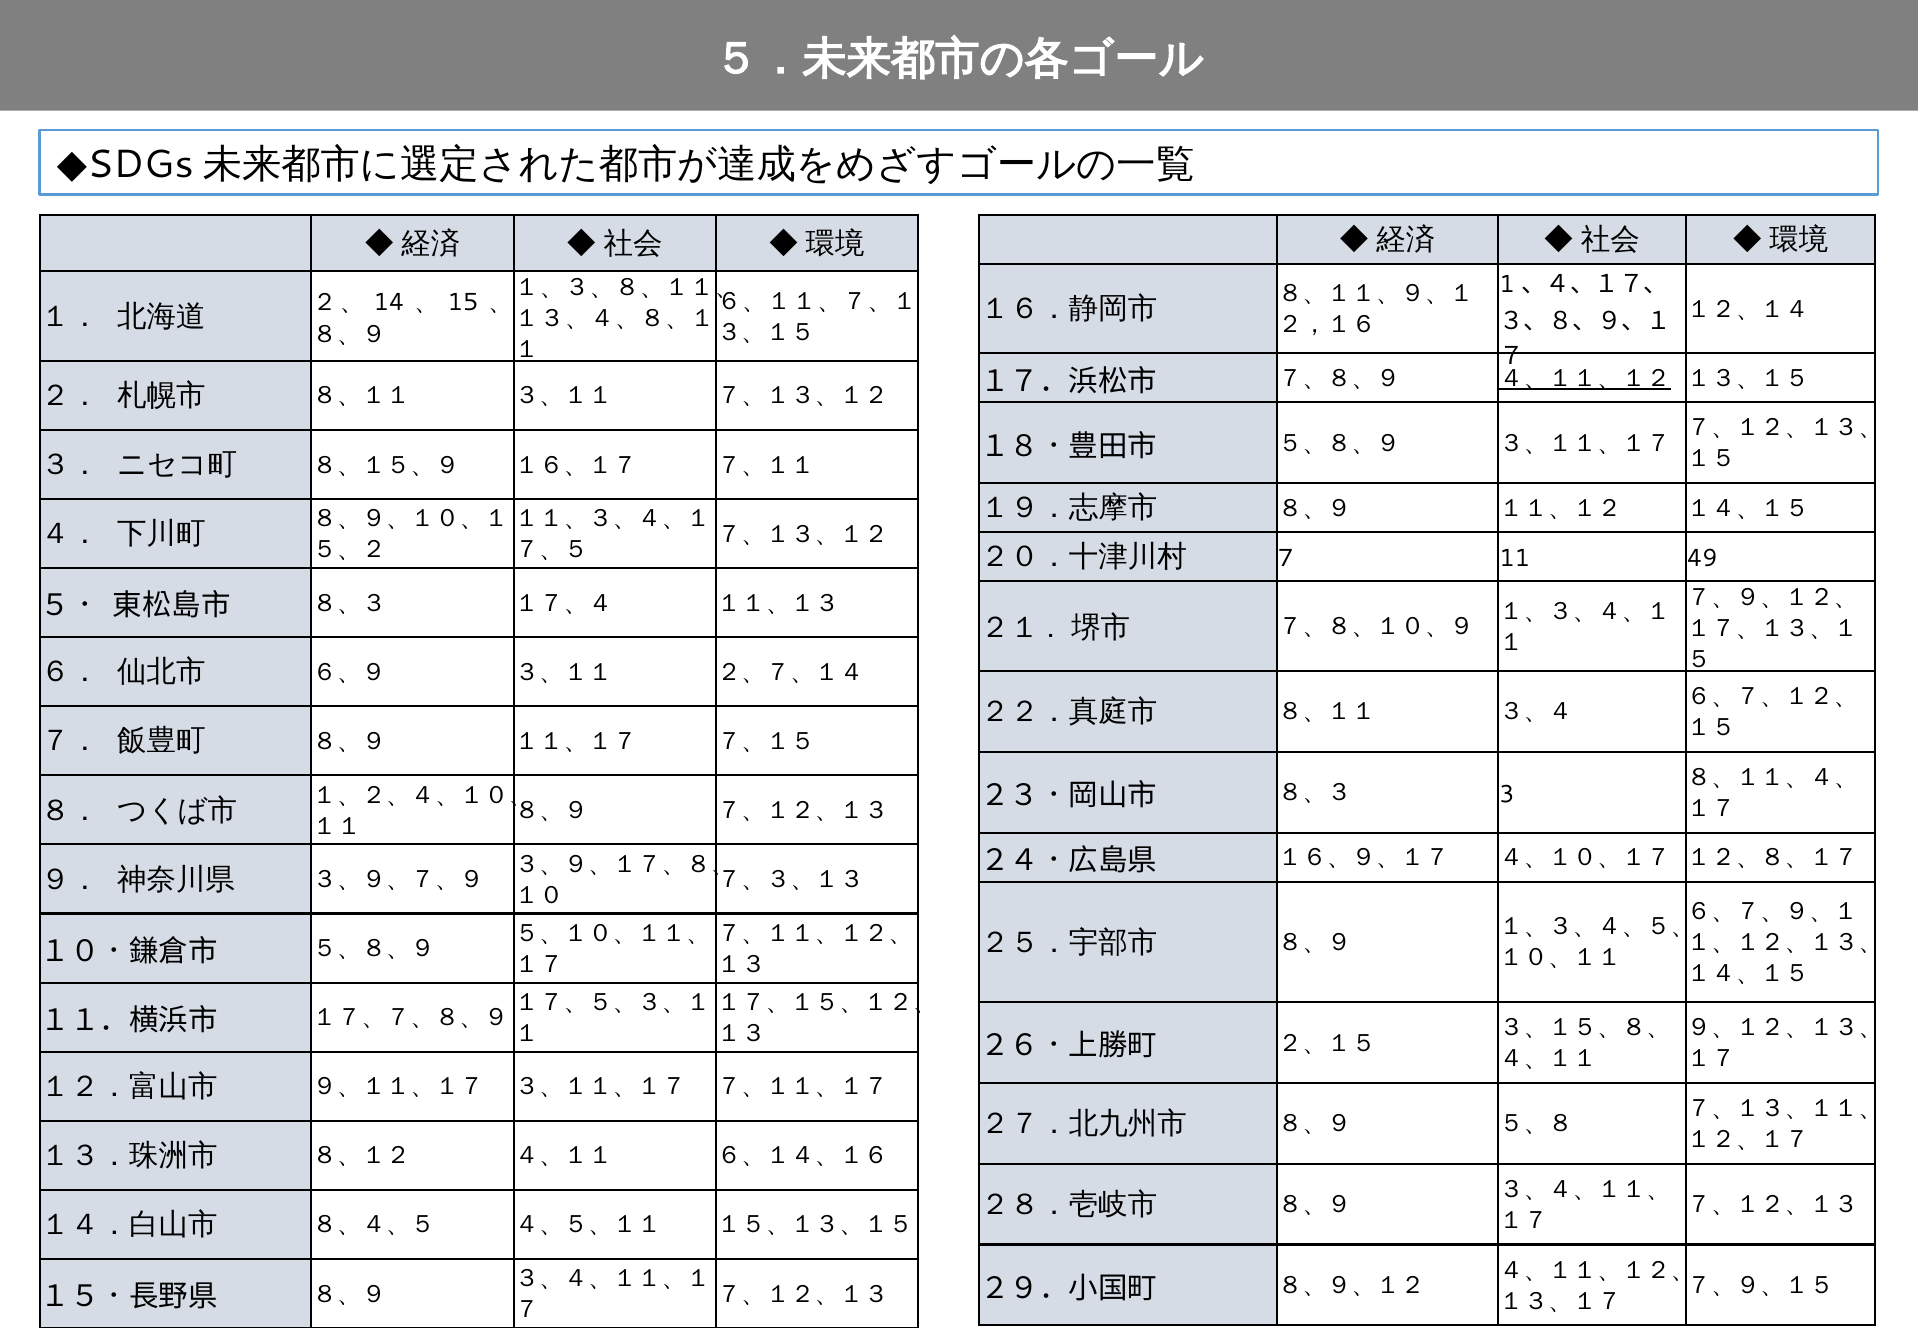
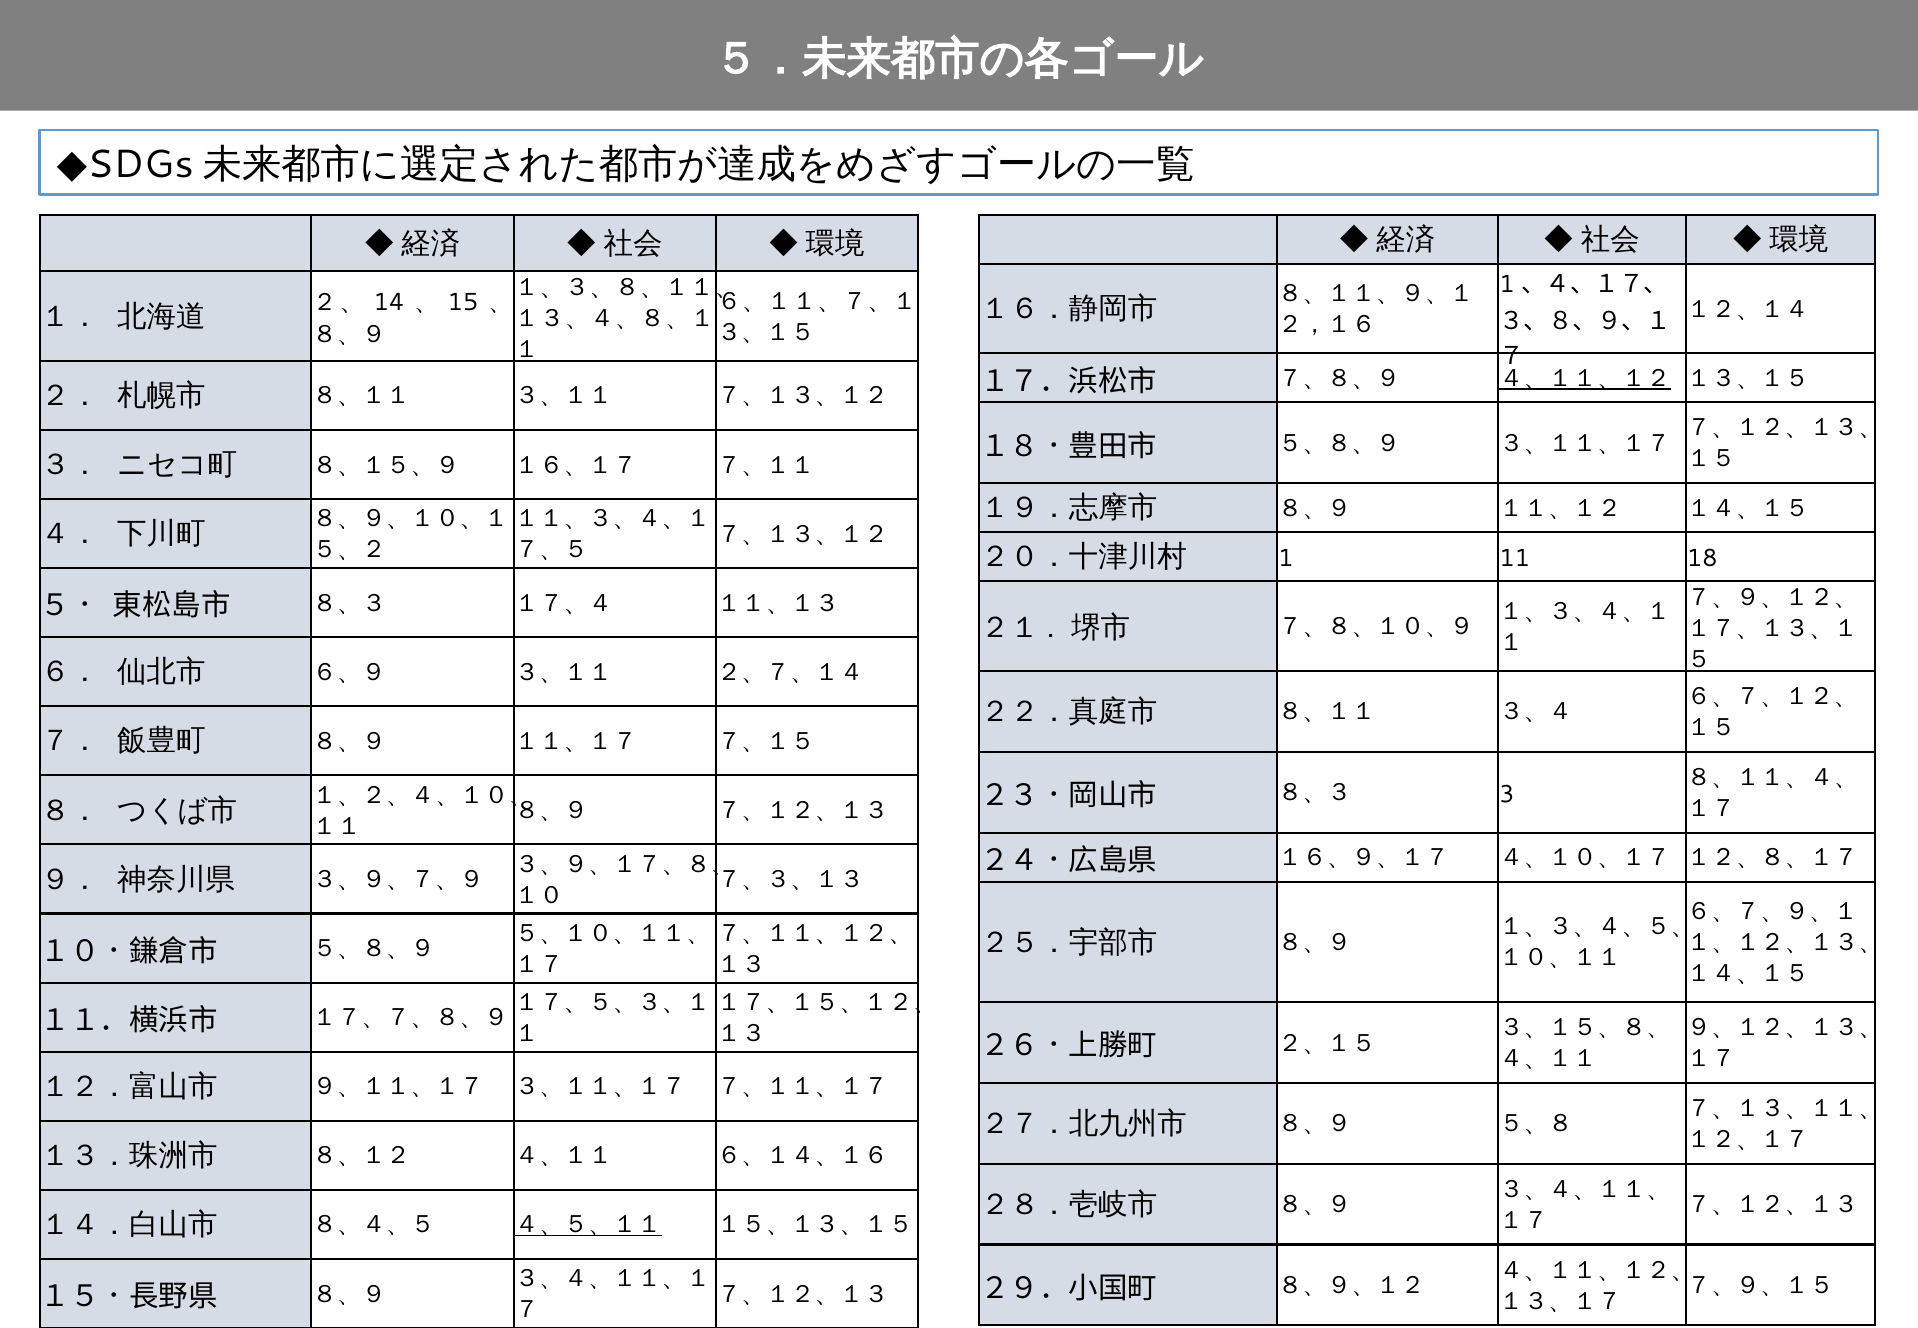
7: 7 -> 1 (1286, 558)
49: 49 -> 18 (1702, 558)
４、５、１１ underline: none -> present (588, 1225)
